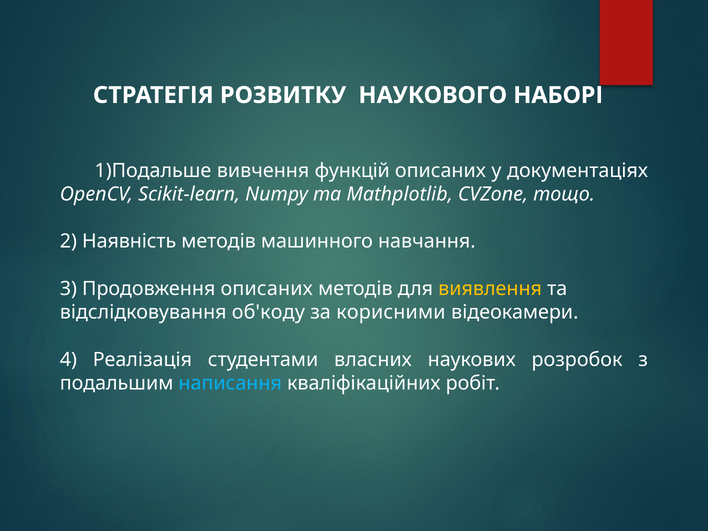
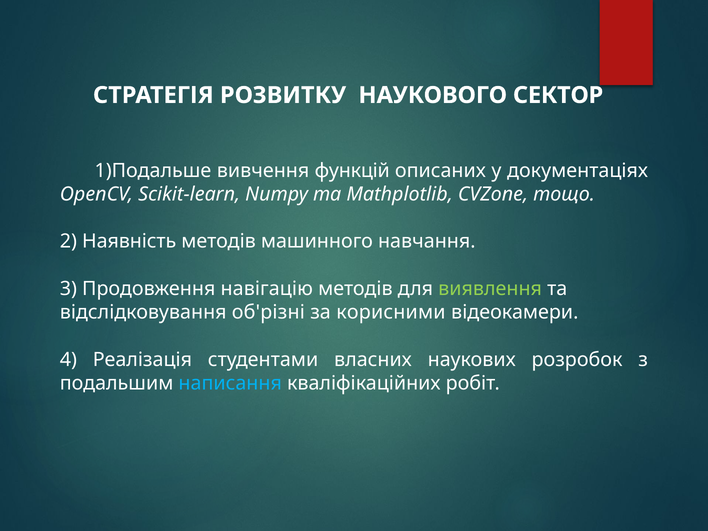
НАБОРІ: НАБОРІ -> СЕКТОР (558, 95)
Продовження описаних: описаних -> навігацію (267, 289)
виявлення colour: yellow -> light green (490, 289)
об'коду: об'коду -> об'різні (268, 312)
